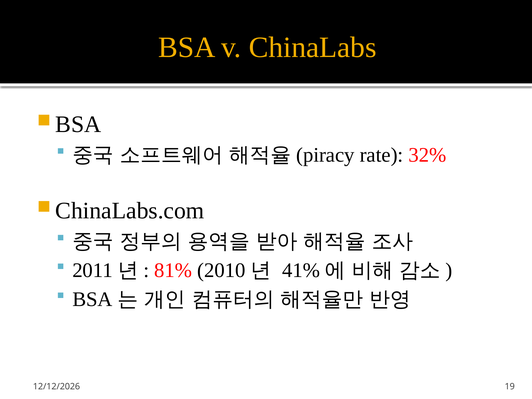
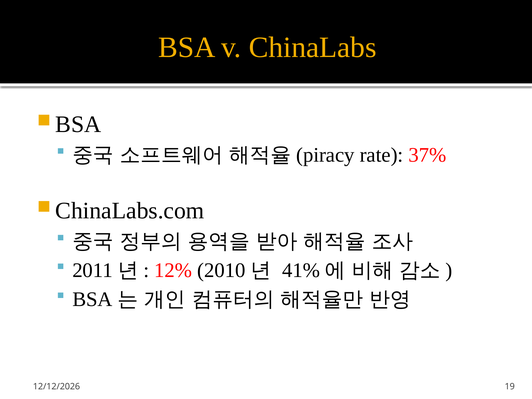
32%: 32% -> 37% (428, 155)
81%: 81% -> 12% (173, 270)
